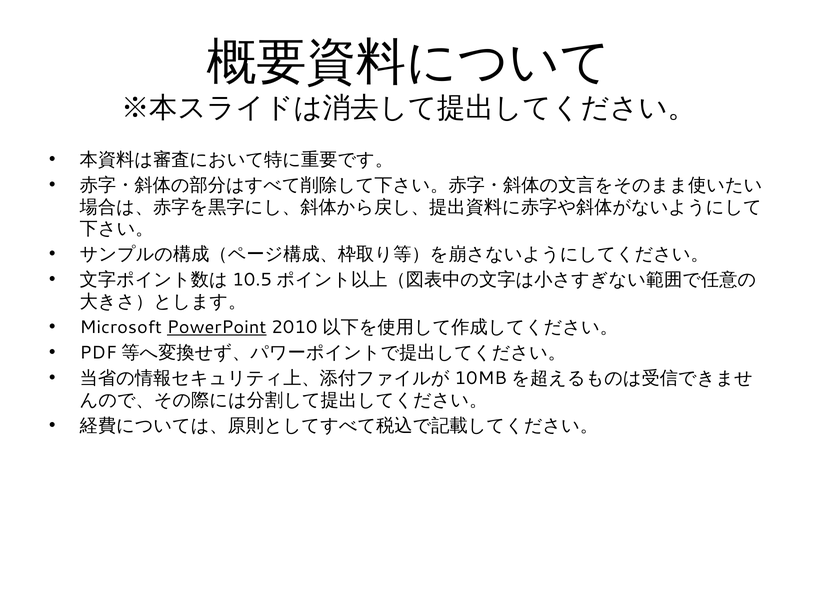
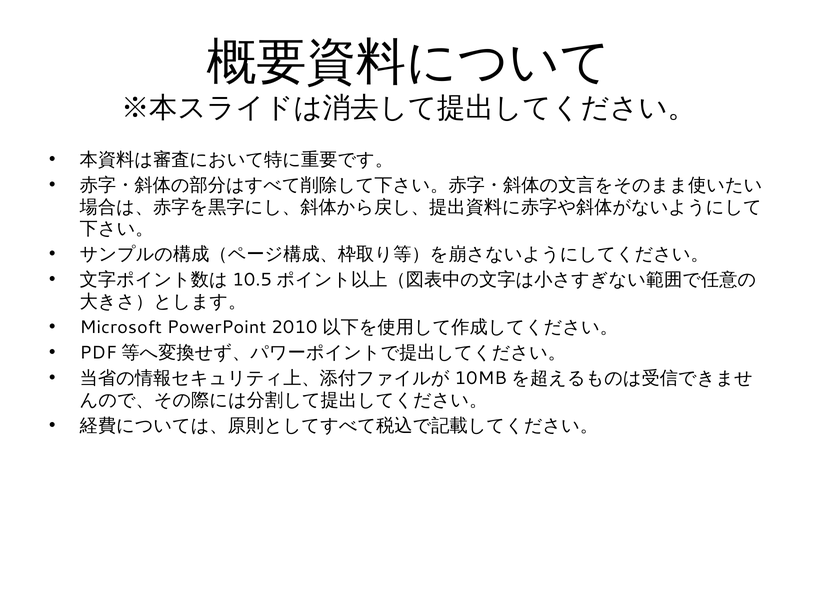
PowerPoint underline: present -> none (217, 327)
